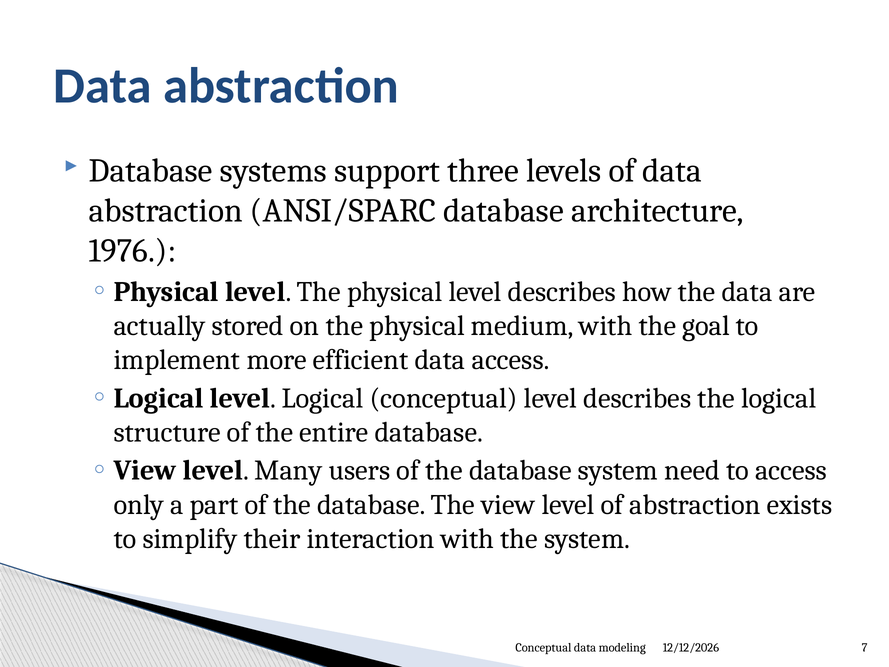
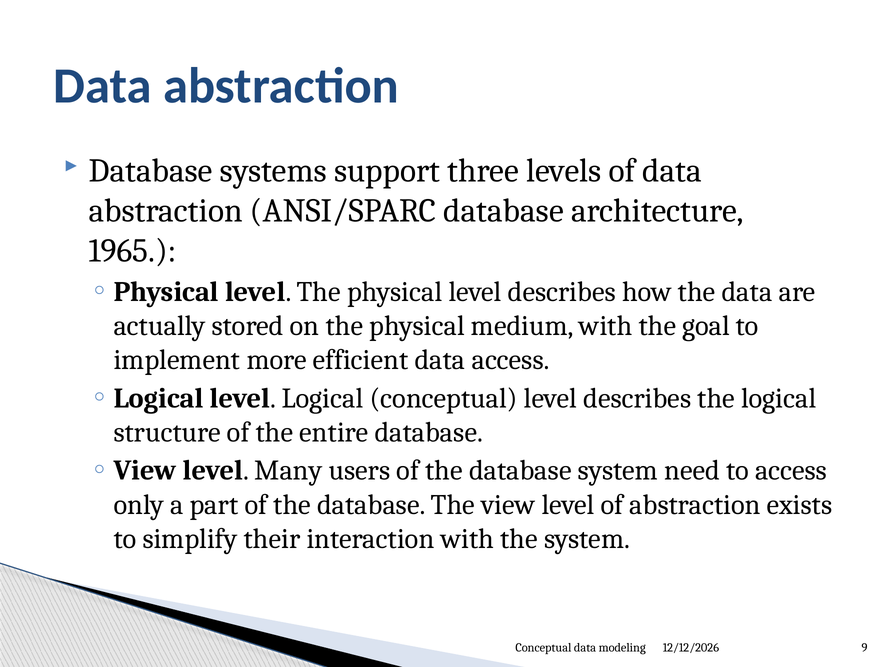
1976: 1976 -> 1965 (133, 251)
7: 7 -> 9 (865, 648)
